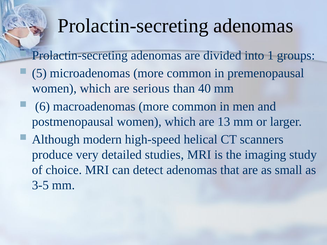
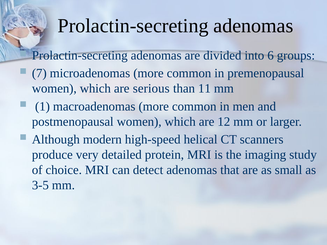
1: 1 -> 6 (271, 56)
5: 5 -> 7 (39, 73)
40: 40 -> 11 (204, 89)
6: 6 -> 1 (42, 106)
13: 13 -> 12 (224, 122)
studies: studies -> protein (164, 155)
